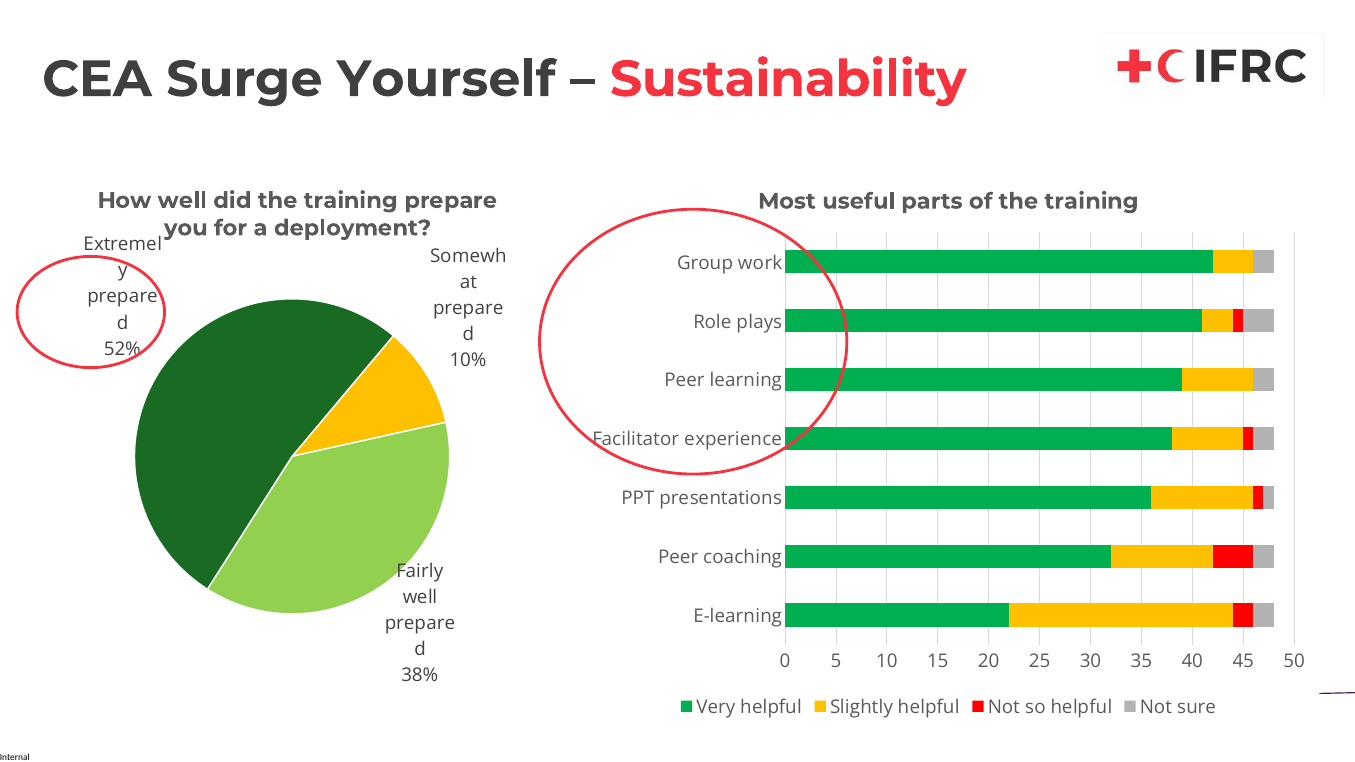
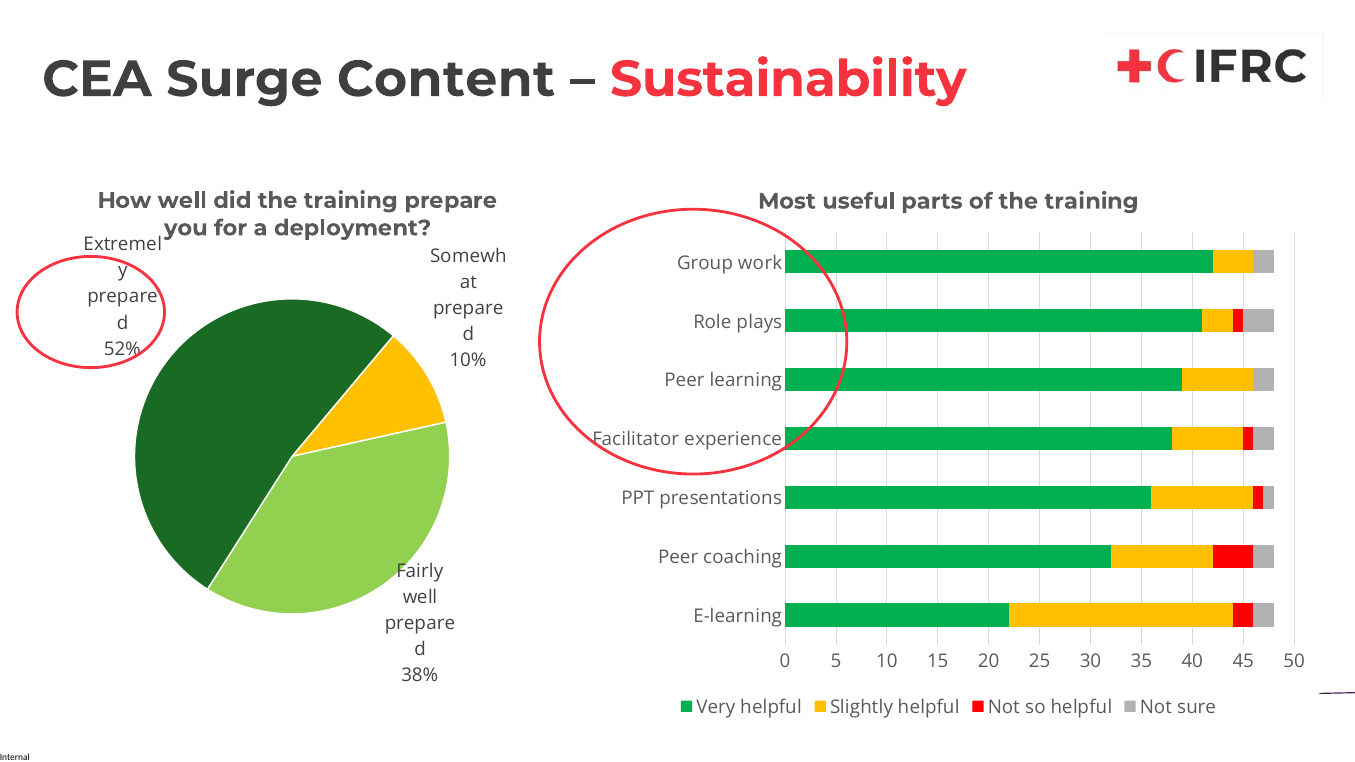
Yourself: Yourself -> Content (446, 79)
